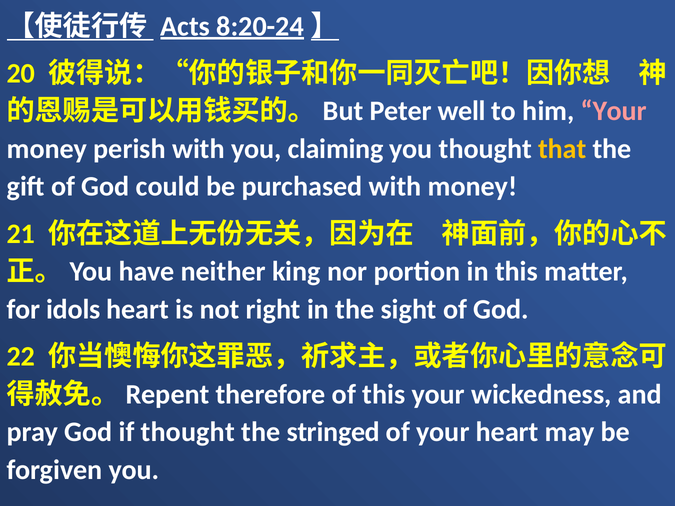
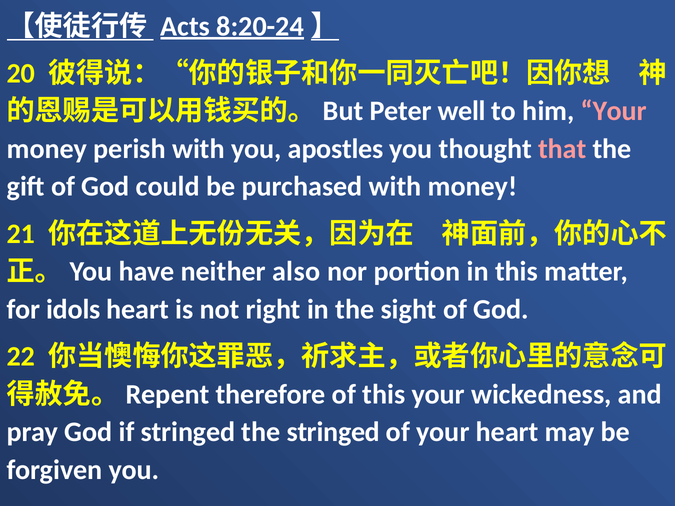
claiming: claiming -> apostles (336, 149)
that colour: yellow -> pink (562, 149)
king: king -> also (296, 272)
if thought: thought -> stringed (188, 432)
